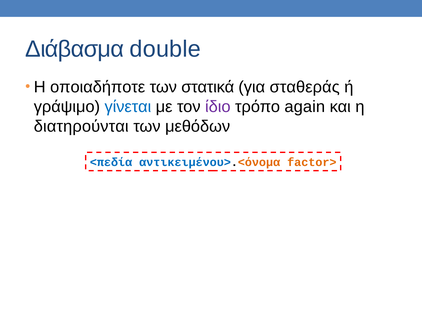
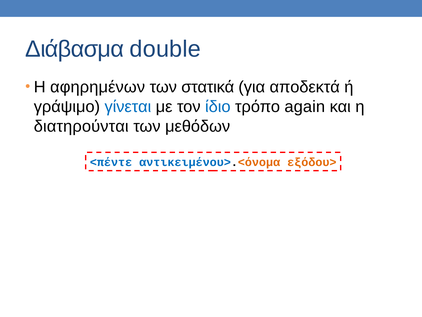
οποιαδήποτε: οποιαδήποτε -> αφηρημένων (98, 87)
σταθεράς: σταθεράς -> αποδεκτά (305, 87)
ίδιο colour: purple -> blue (218, 107)
<πεδία: <πεδία -> <πέντε (111, 162)
factor>: factor> -> εξόδου> (312, 162)
